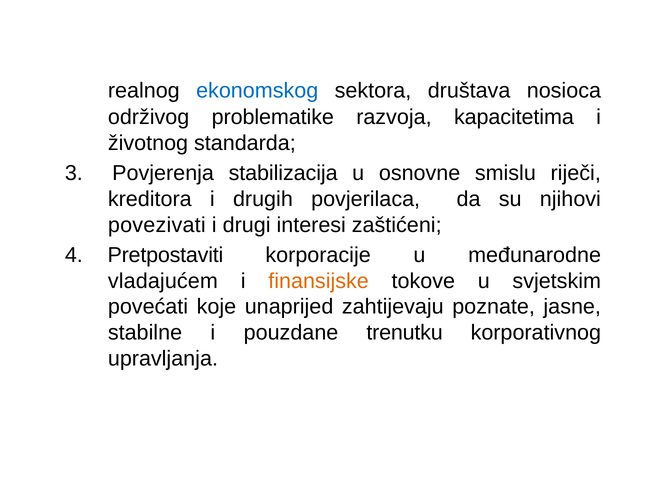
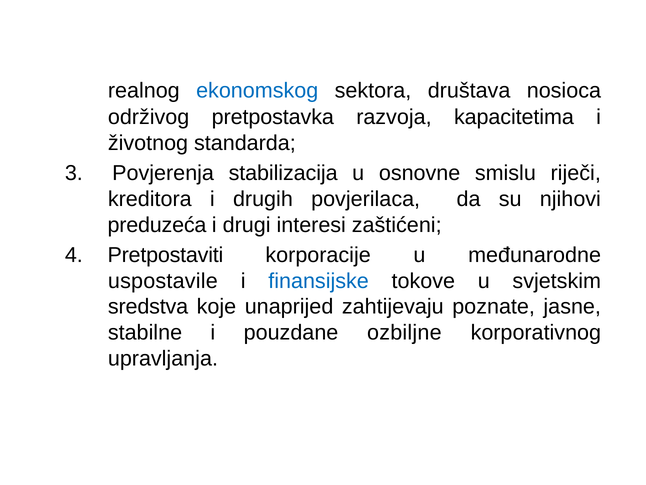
problematike: problematike -> pretpostavka (273, 117)
povezivati: povezivati -> preduzeća (157, 225)
vladajućem: vladajućem -> uspostavile (163, 281)
finansijske colour: orange -> blue (319, 281)
povećati: povećati -> sredstva (148, 307)
trenutku: trenutku -> ozbiljne (404, 332)
